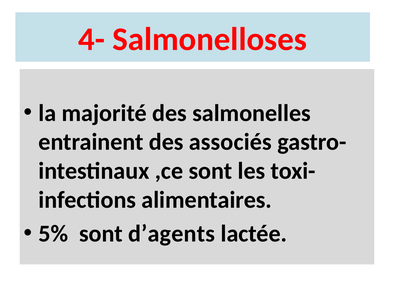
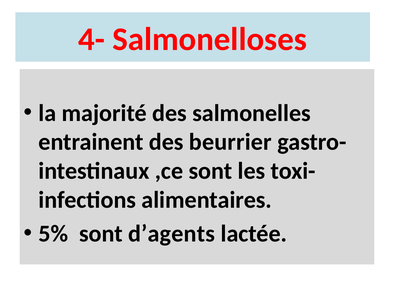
associés: associés -> beurrier (230, 142)
